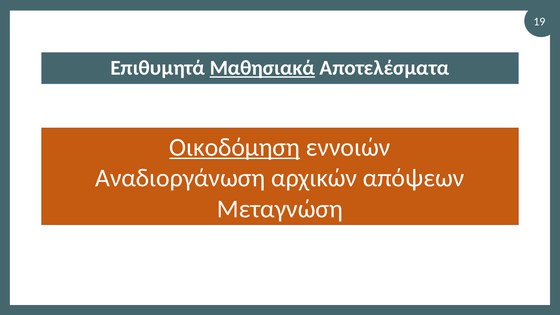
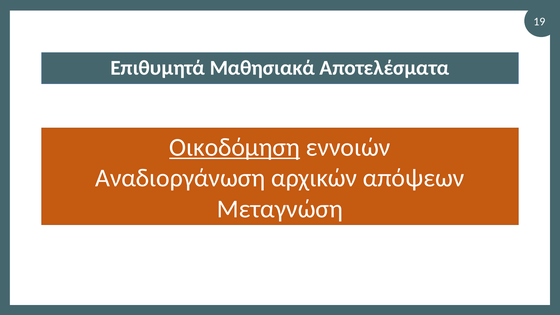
Μαθησιακά underline: present -> none (262, 68)
